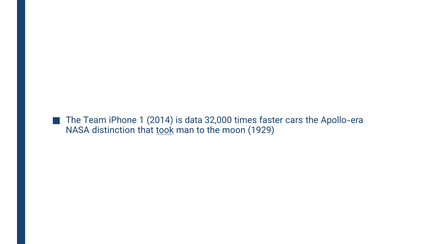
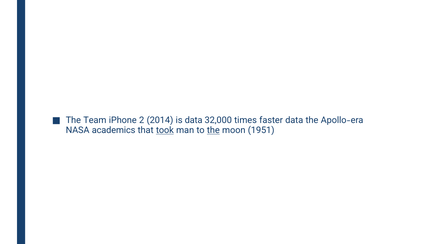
1: 1 -> 2 (142, 120)
faster cars: cars -> data (294, 120)
distinction: distinction -> academics (114, 130)
the underline: none -> present (213, 130)
1929: 1929 -> 1951 (261, 130)
